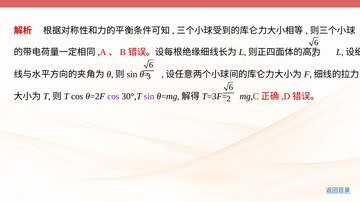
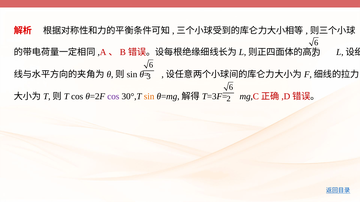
sin colour: purple -> orange (149, 97)
